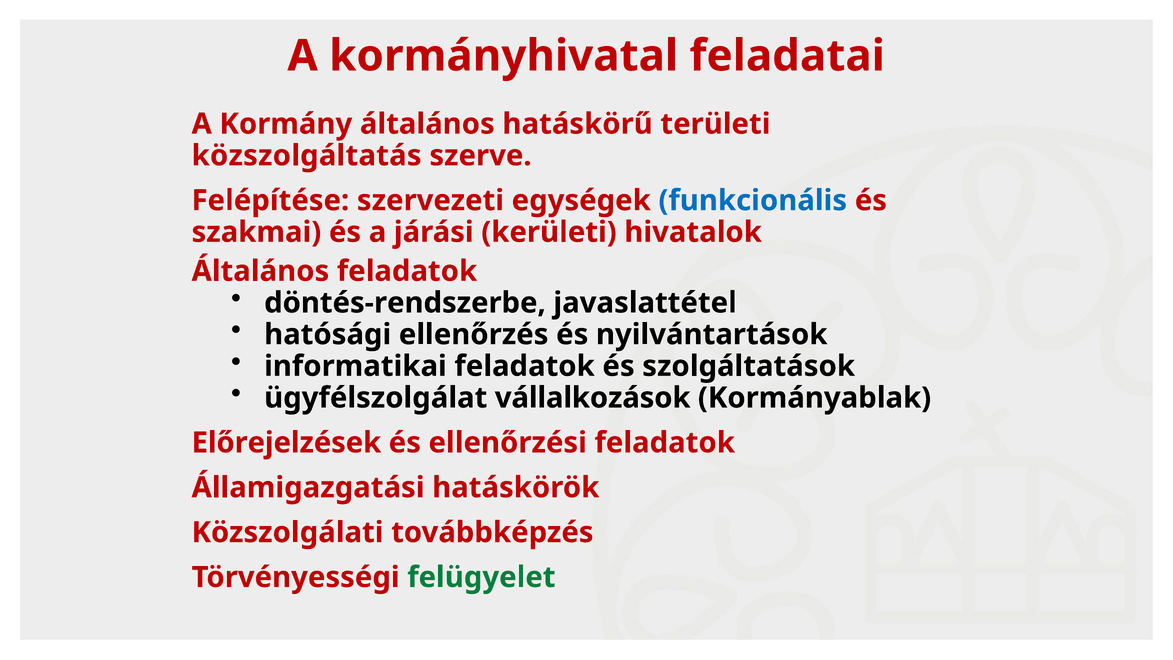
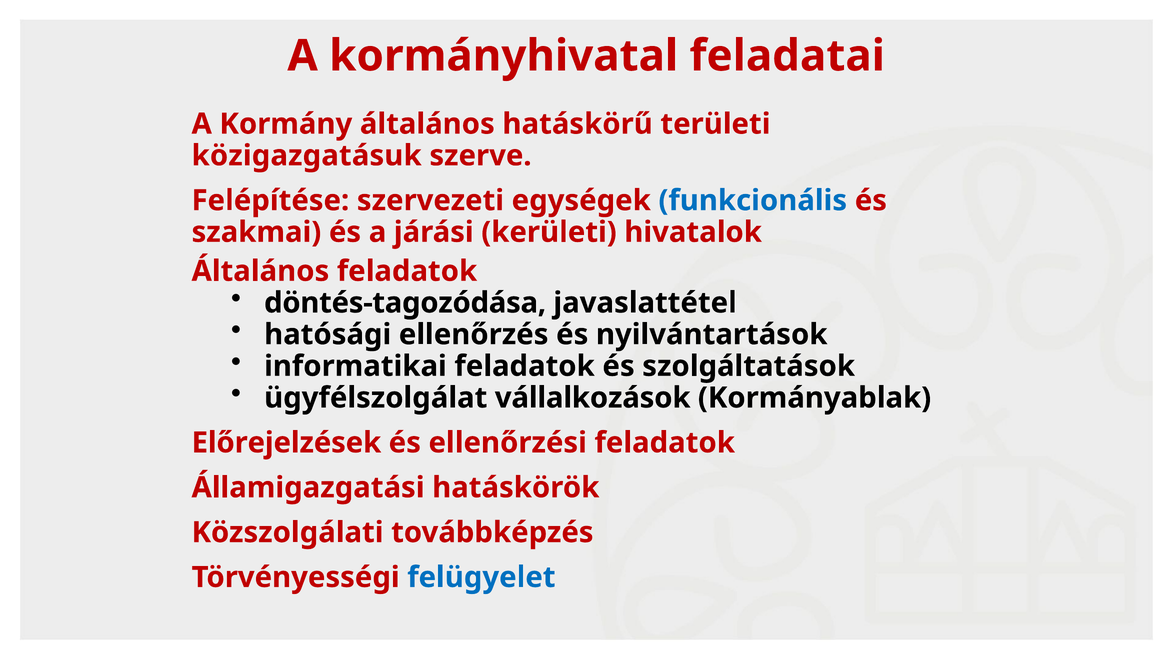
közszolgáltatás: közszolgáltatás -> közigazgatásuk (307, 156)
döntés-rendszerbe: döntés-rendszerbe -> döntés-tagozódása (405, 303)
felügyelet colour: green -> blue (481, 577)
